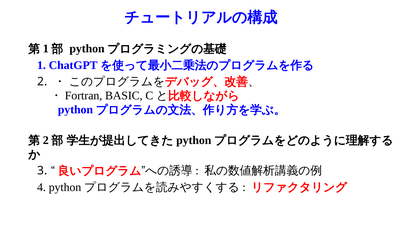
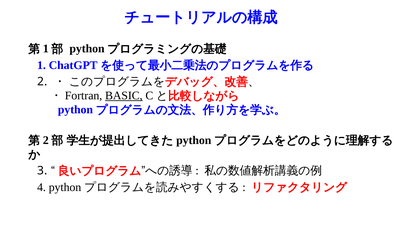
BASIC underline: none -> present (124, 96)
